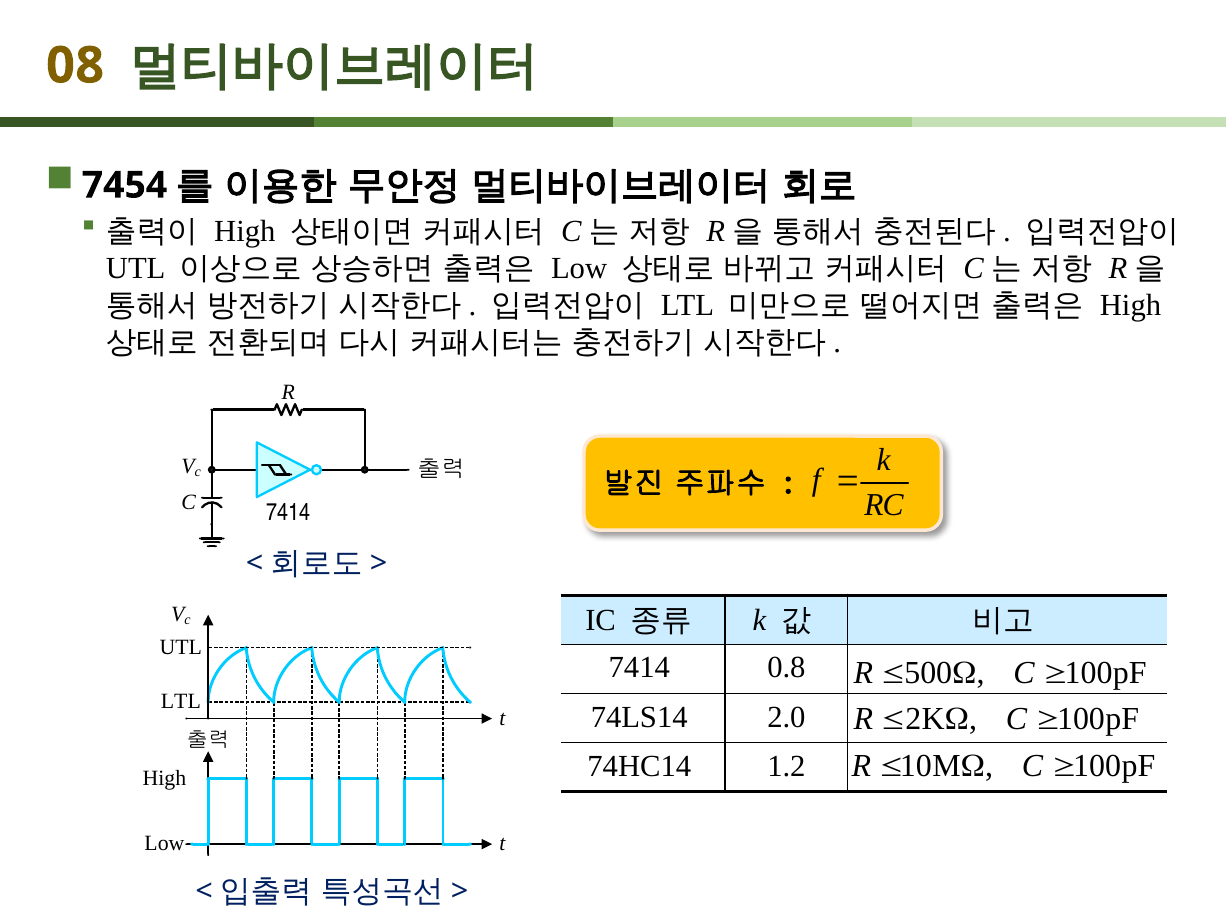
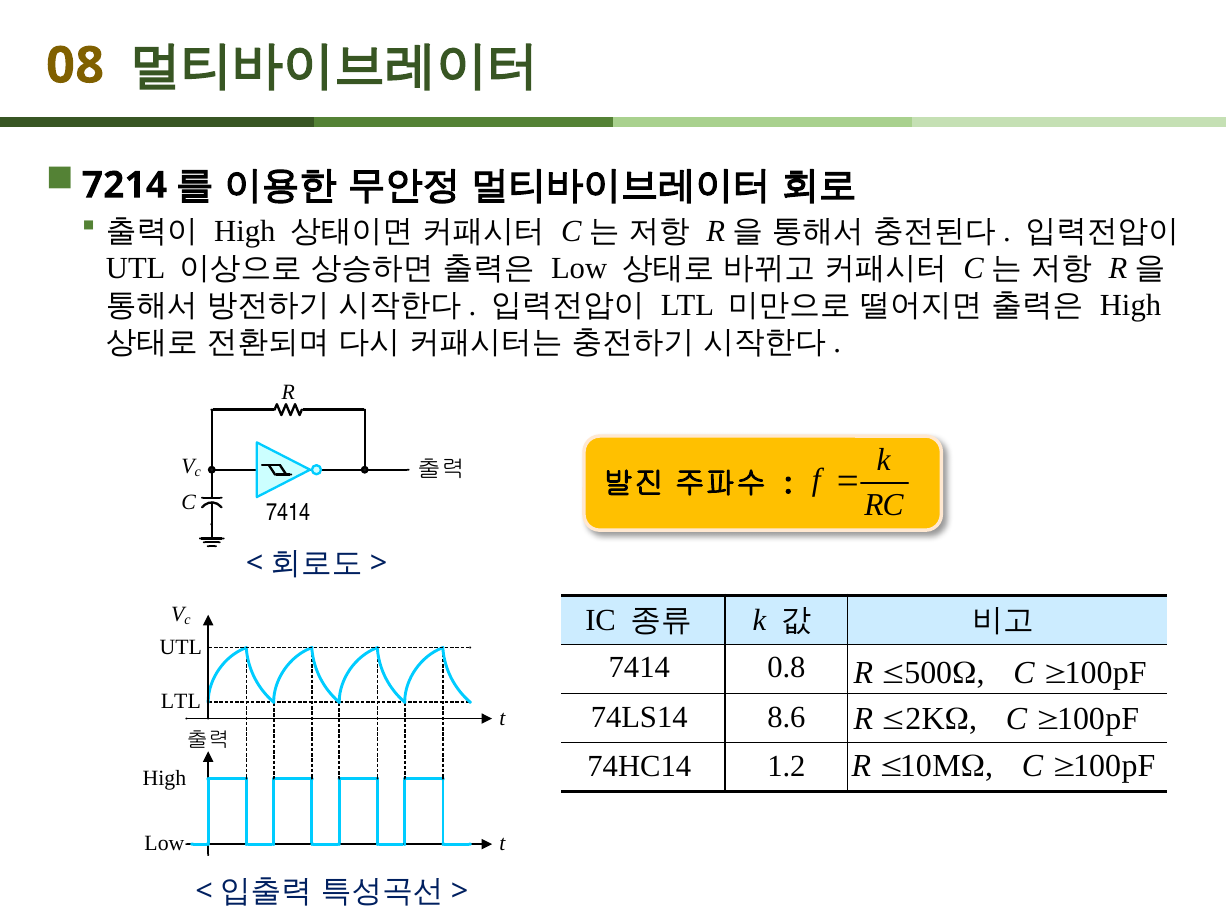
7454: 7454 -> 7214 (124, 185)
2.0: 2.0 -> 8.6 (786, 717)
